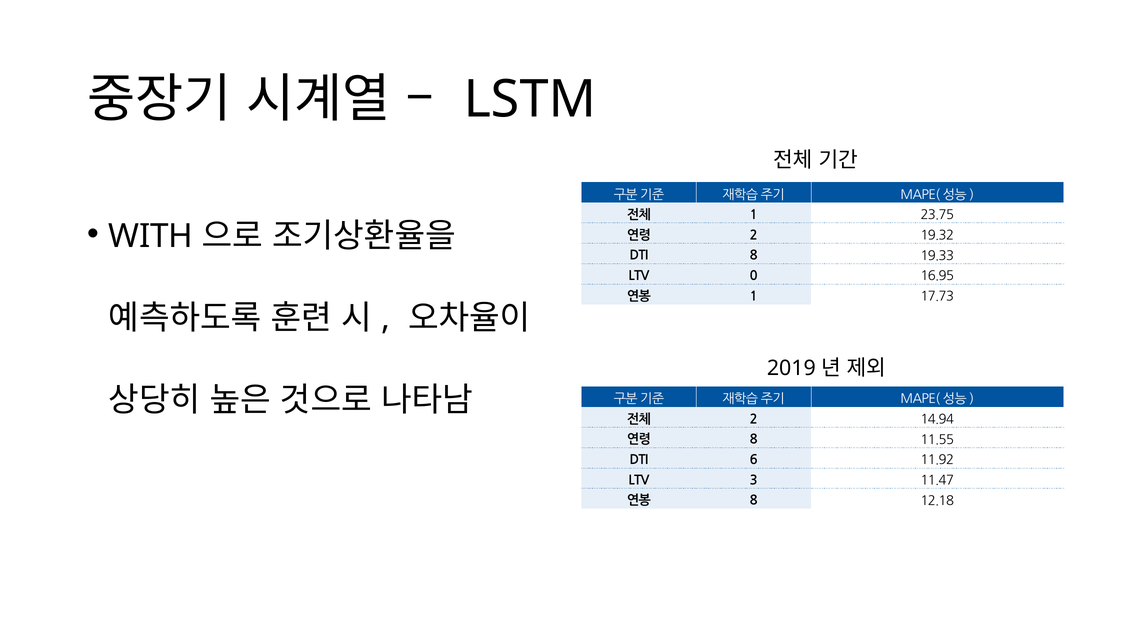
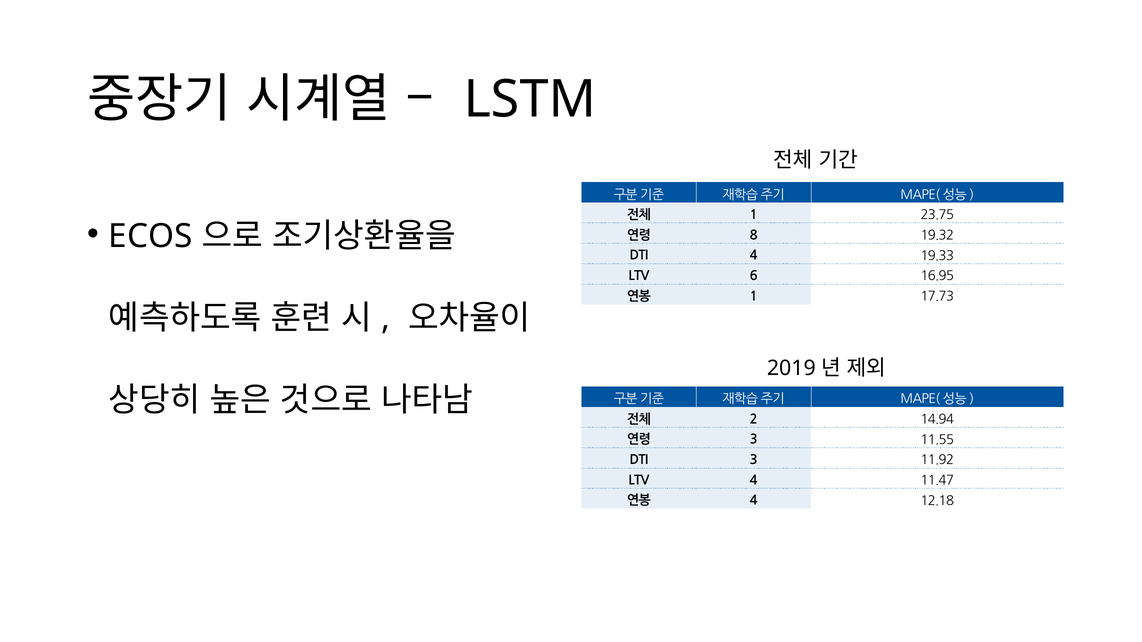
WITH: WITH -> ECOS (151, 237)
2: 2 -> 8 (754, 235)
DTI 8: 8 -> 4 (754, 256)
0: 0 -> 6 (754, 276)
8: 8 -> 3 (754, 440)
DTI 6: 6 -> 3 (754, 460)
LTV 3: 3 -> 4 (754, 481)
8: 8 -> 4 (754, 501)
